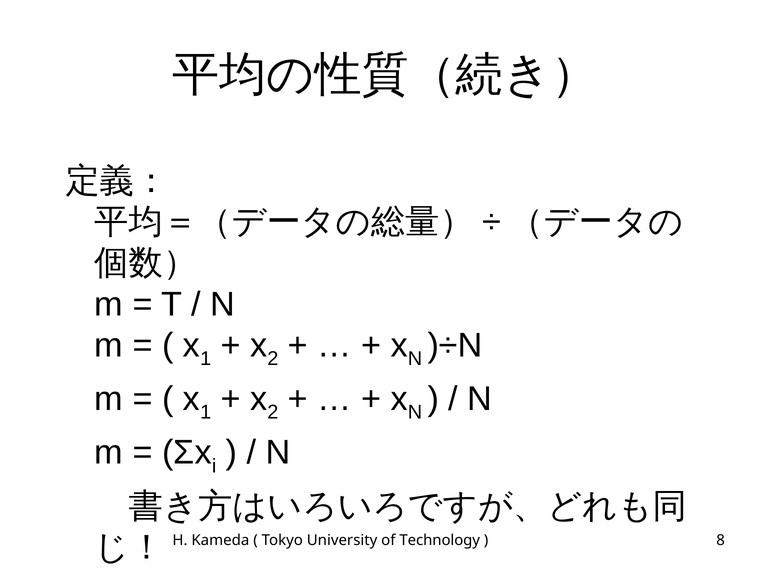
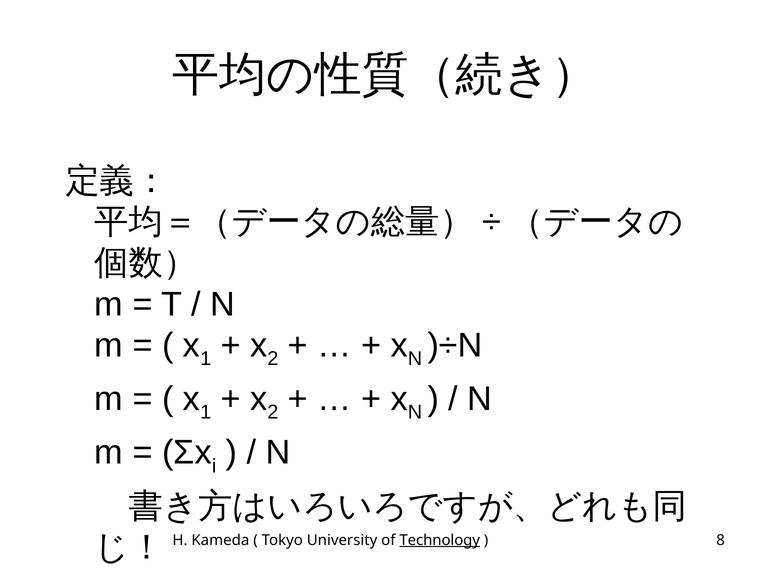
Technology underline: none -> present (440, 540)
